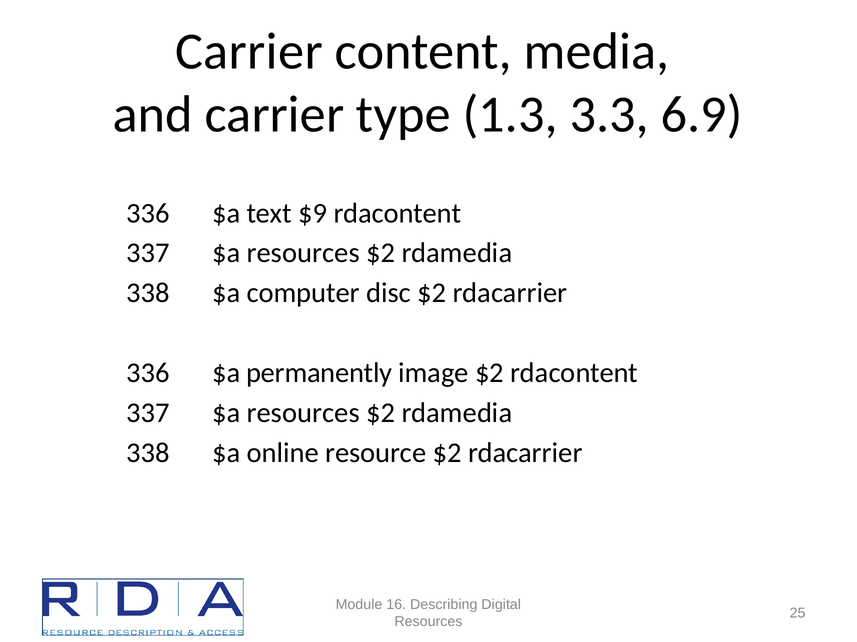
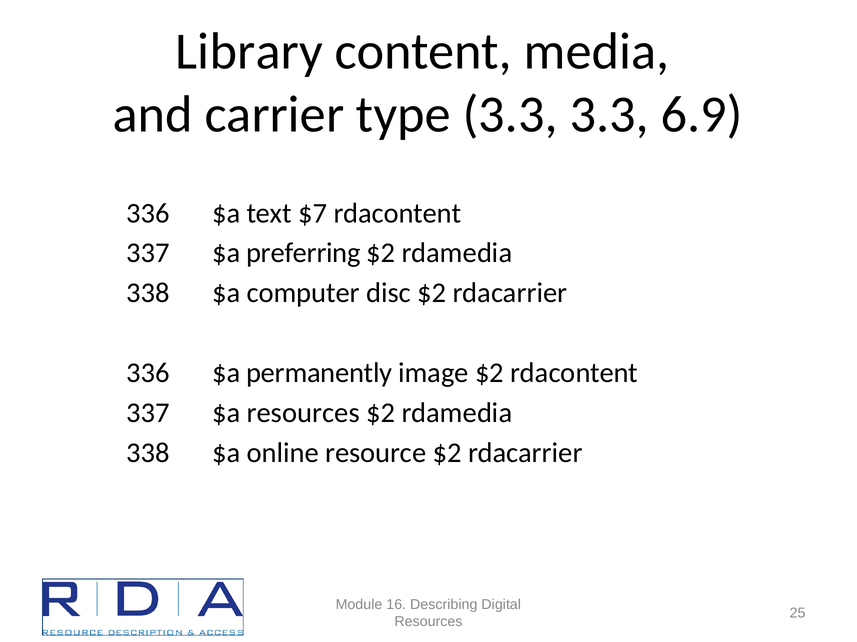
Carrier: Carrier -> Library (249, 52)
type 1.3: 1.3 -> 3.3 (510, 114)
$9: $9 -> $7 (313, 213)
resources: resources -> preferring (303, 253)
